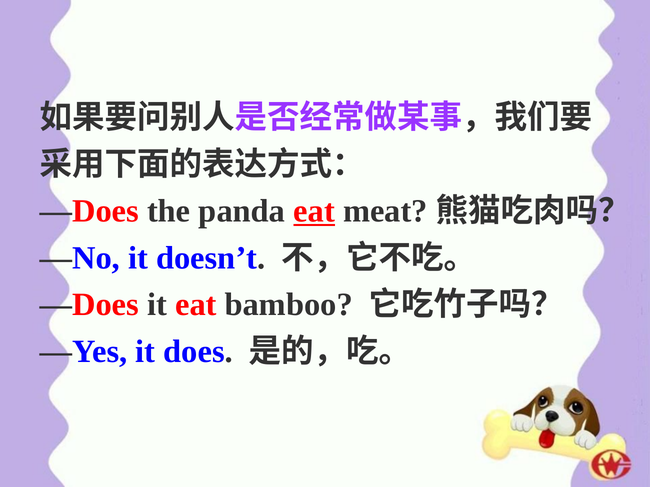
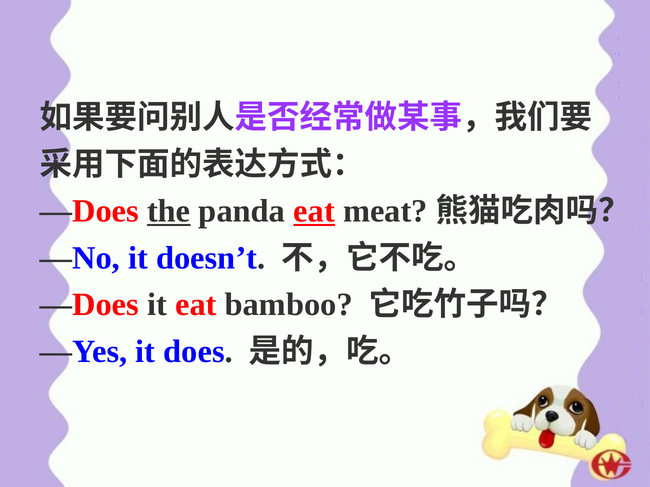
the underline: none -> present (169, 211)
